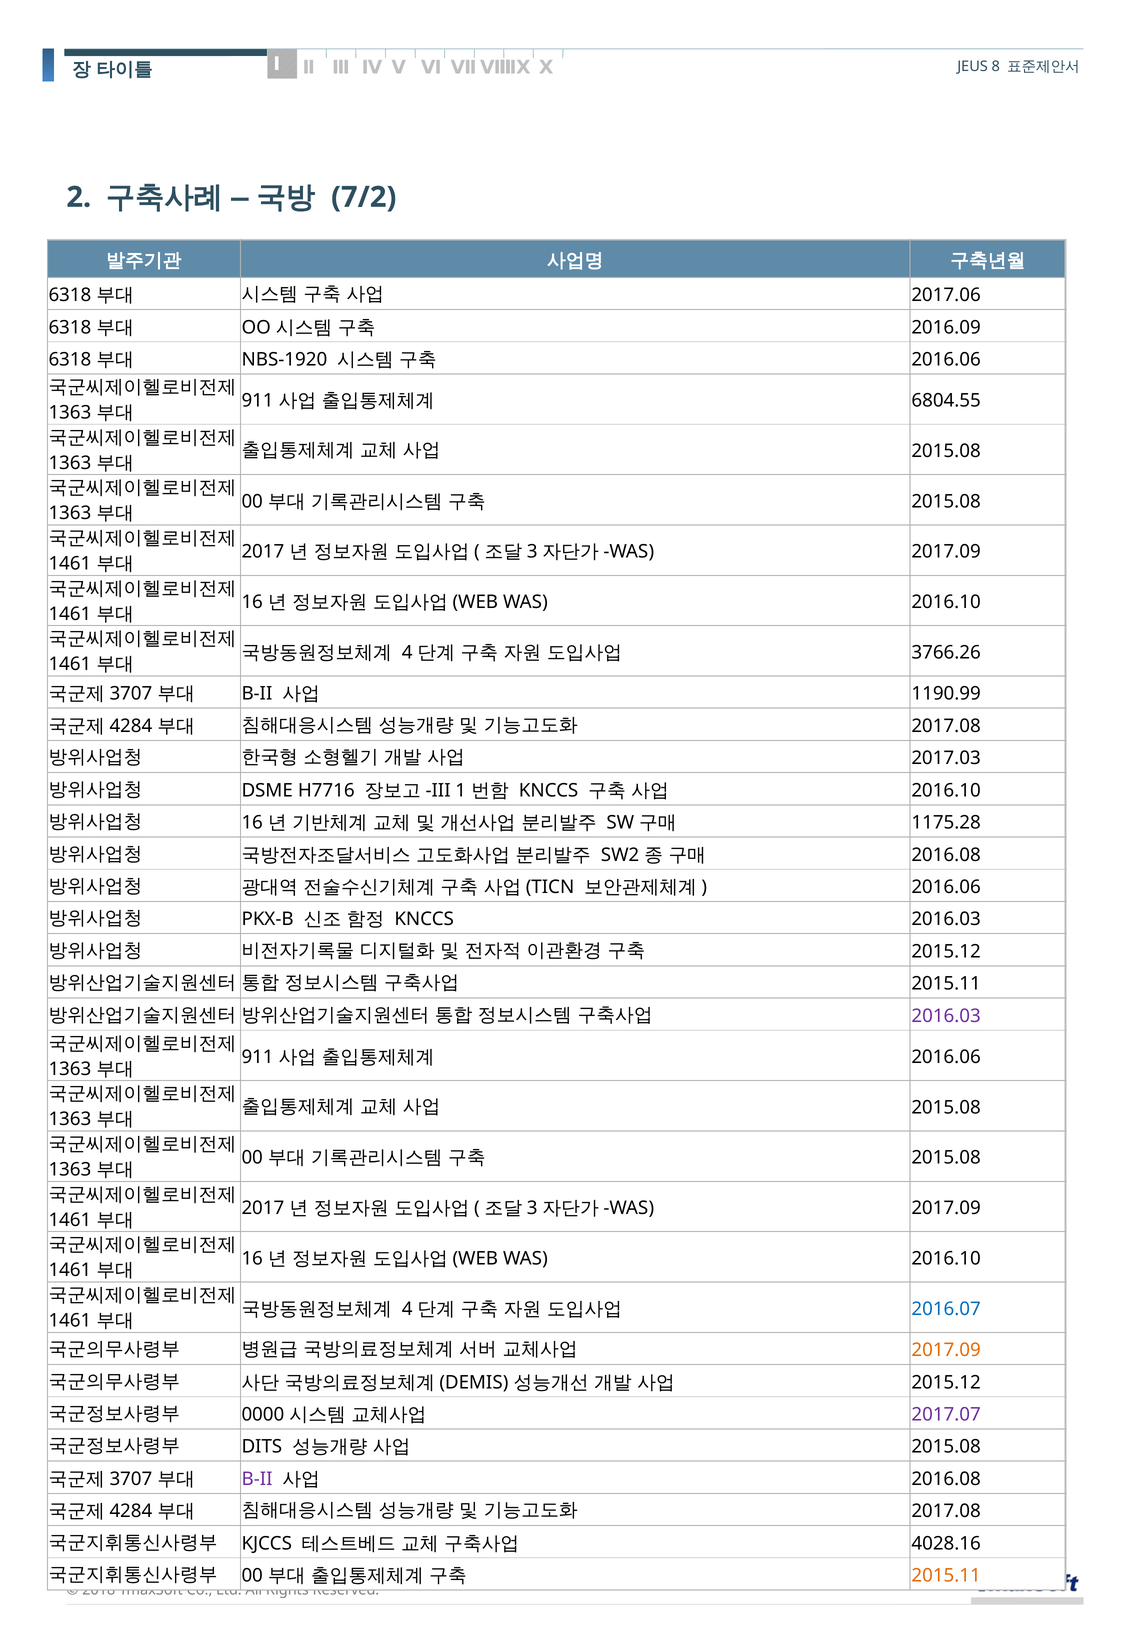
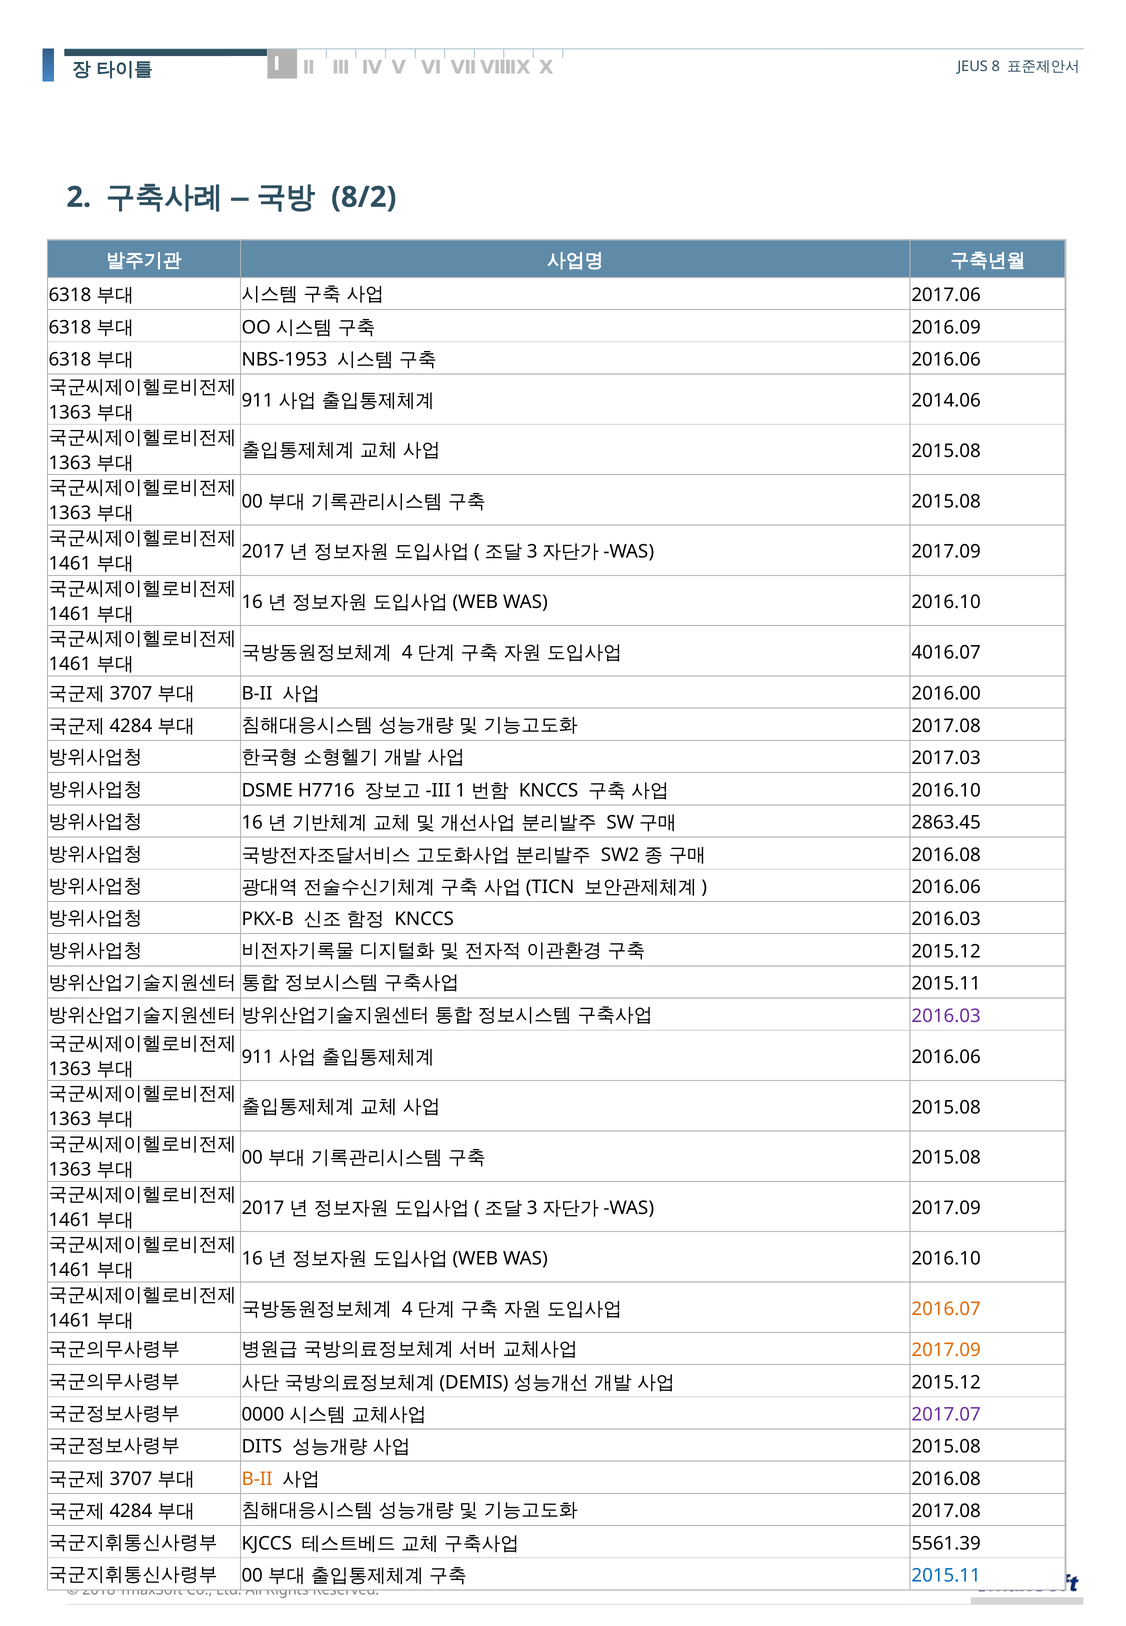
7/2: 7/2 -> 8/2 (364, 197)
NBS-1920: NBS-1920 -> NBS-1953 (284, 360)
6804.55: 6804.55 -> 2014.06 (946, 401)
3766.26: 3766.26 -> 4016.07 (946, 653)
1190.99: 1190.99 -> 2016.00 (946, 694)
1175.28: 1175.28 -> 2863.45 (946, 823)
2016.07 colour: blue -> orange (946, 1309)
B-II colour: purple -> orange (257, 1479)
4028.16: 4028.16 -> 5561.39 (946, 1544)
2015.11 colour: orange -> blue (946, 1576)
